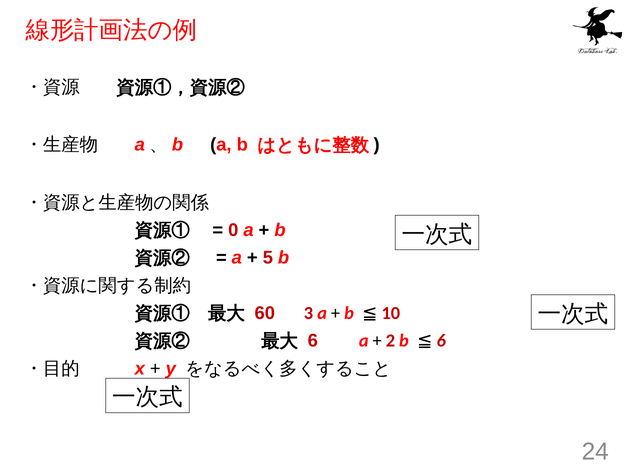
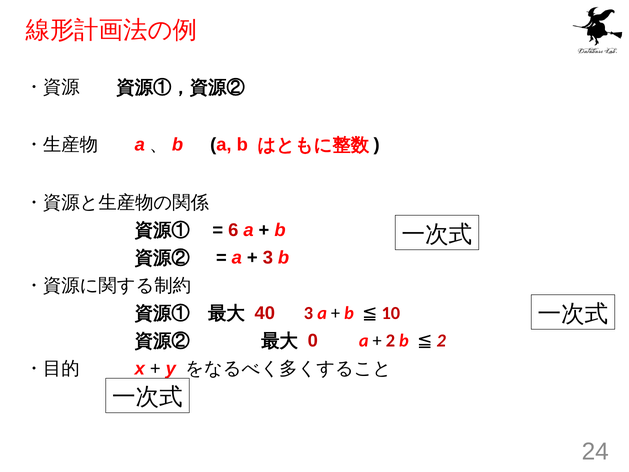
0: 0 -> 6 (233, 230)
5: 5 -> 3 (268, 258)
60: 60 -> 40 (265, 313)
6: 6 -> 0 (313, 341)
6: 6 -> 2 (441, 341)
